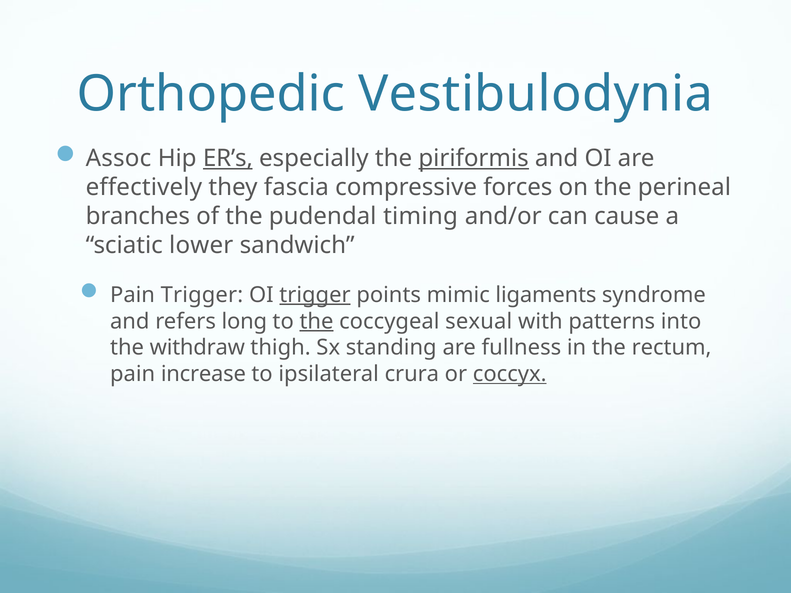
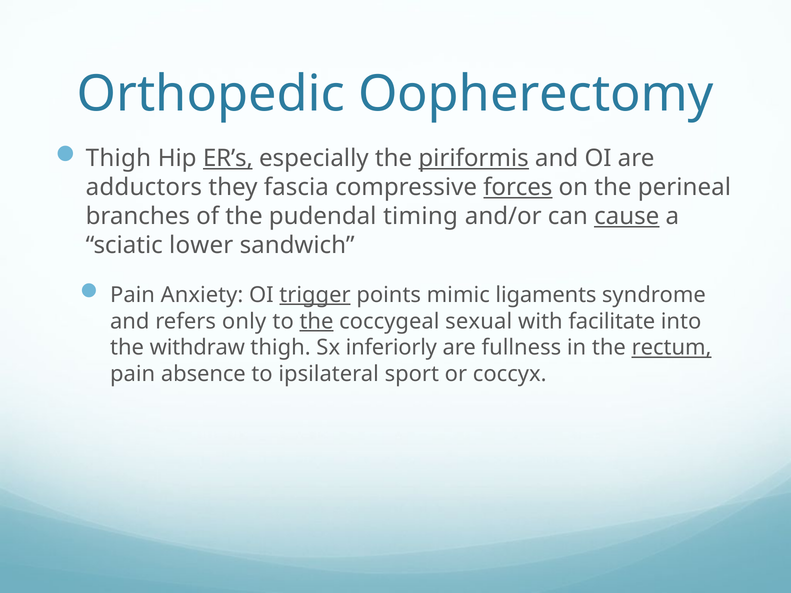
Vestibulodynia: Vestibulodynia -> Oopherectomy (536, 94)
Assoc: Assoc -> Thigh (118, 159)
effectively: effectively -> adductors (144, 188)
forces underline: none -> present (518, 188)
cause underline: none -> present (627, 217)
Pain Trigger: Trigger -> Anxiety (202, 295)
long: long -> only (244, 321)
patterns: patterns -> facilitate (612, 321)
standing: standing -> inferiorly (391, 348)
rectum underline: none -> present (672, 348)
increase: increase -> absence (203, 374)
crura: crura -> sport (412, 374)
coccyx underline: present -> none (510, 374)
